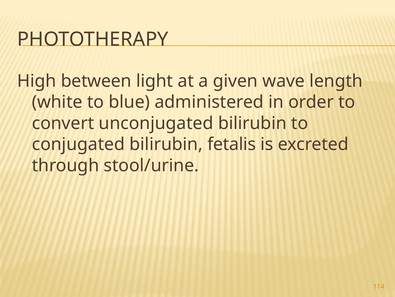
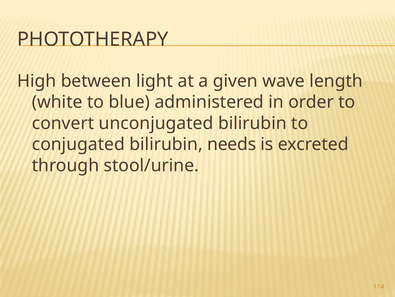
fetalis: fetalis -> needs (232, 144)
